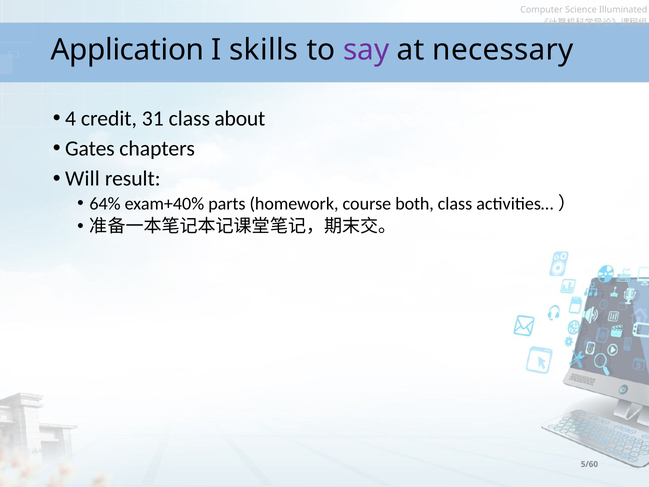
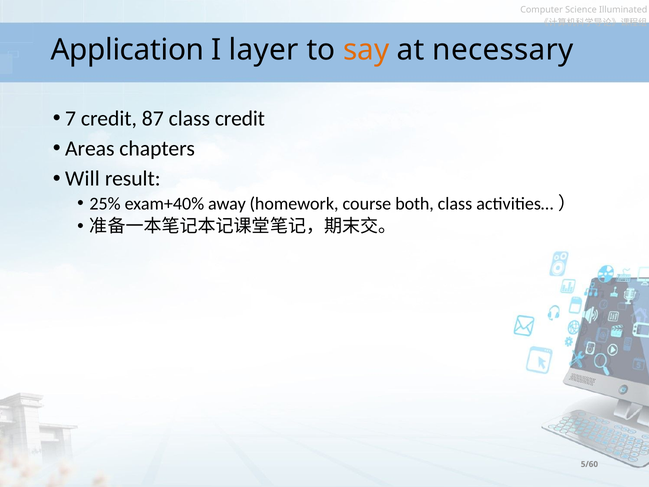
skills: skills -> layer (264, 50)
say colour: purple -> orange (366, 50)
4: 4 -> 7 (71, 118)
31: 31 -> 87 (153, 118)
class about: about -> credit (240, 118)
Gates: Gates -> Areas (90, 149)
64%: 64% -> 25% (105, 204)
parts: parts -> away (227, 204)
